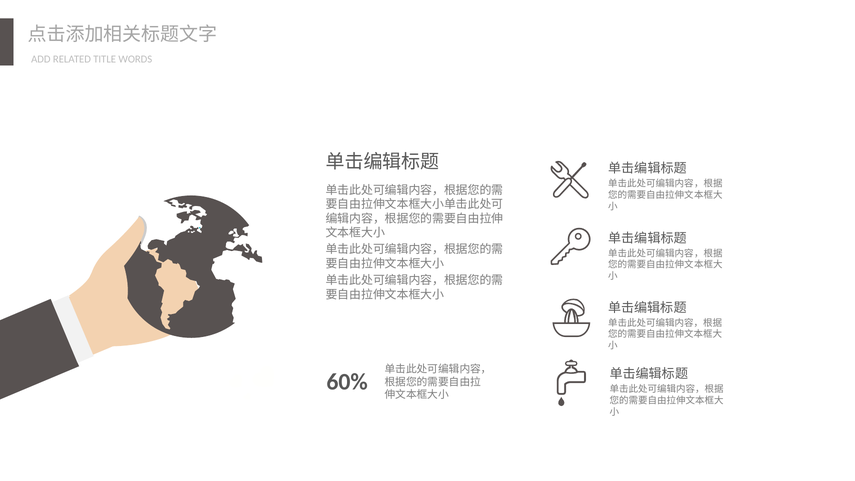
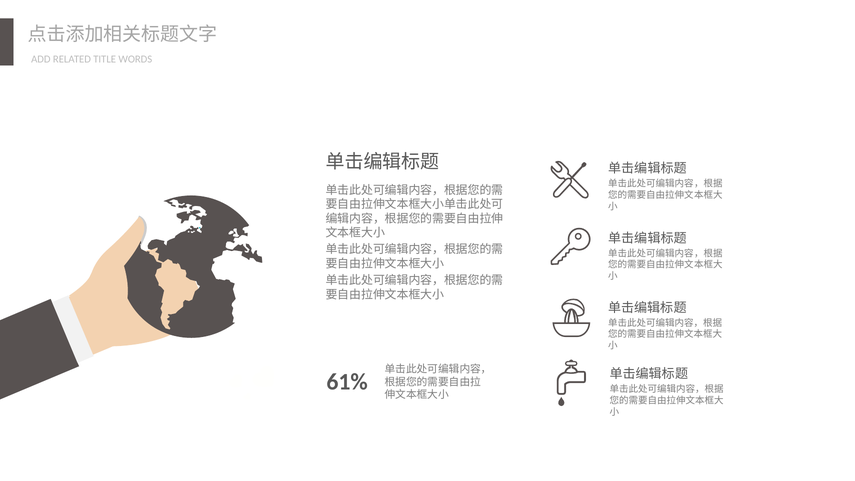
60%: 60% -> 61% (347, 382)
